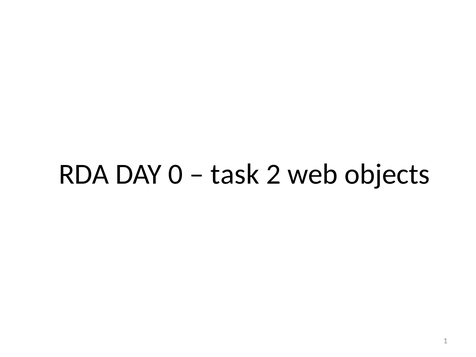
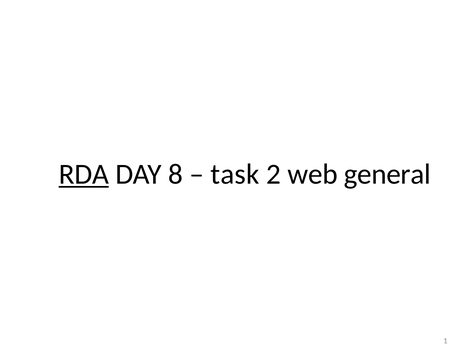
RDA underline: none -> present (84, 174)
0: 0 -> 8 (176, 174)
objects: objects -> general (387, 174)
